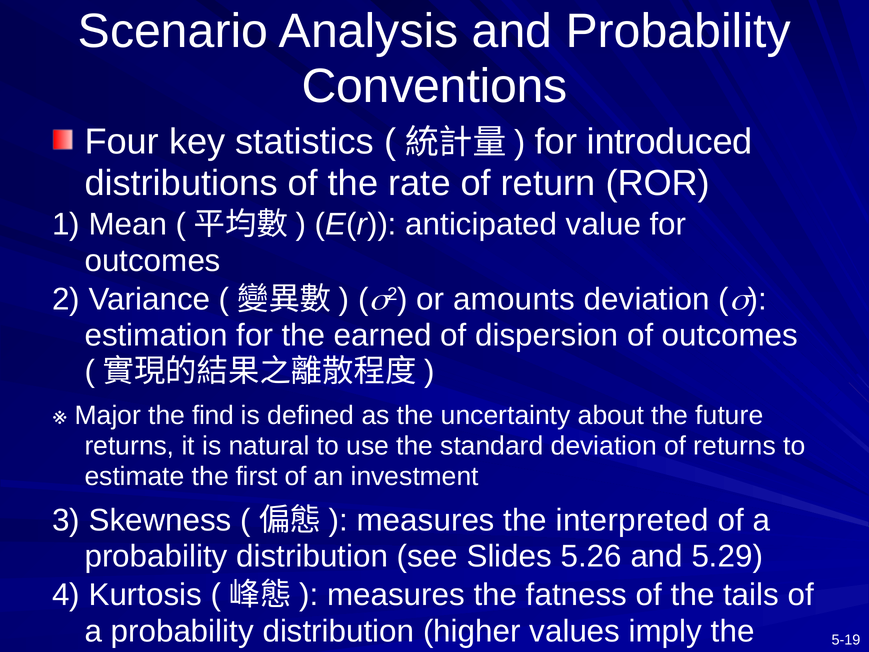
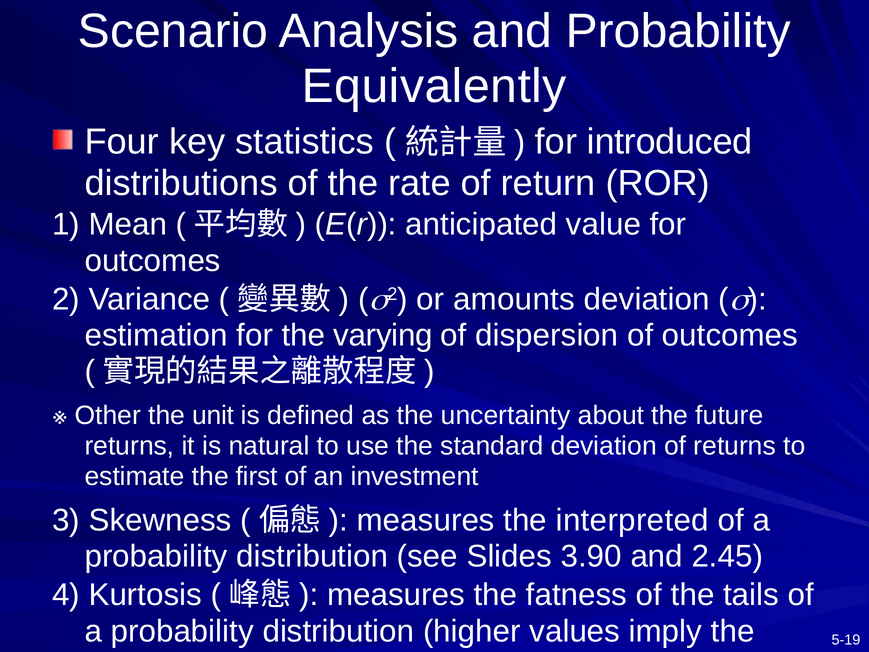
Conventions: Conventions -> Equivalently (434, 87)
earned: earned -> varying (383, 335)
Major: Major -> Other (108, 415)
find: find -> unit (213, 415)
5.26: 5.26 -> 3.90 (591, 556)
5.29: 5.29 -> 2.45 (727, 556)
